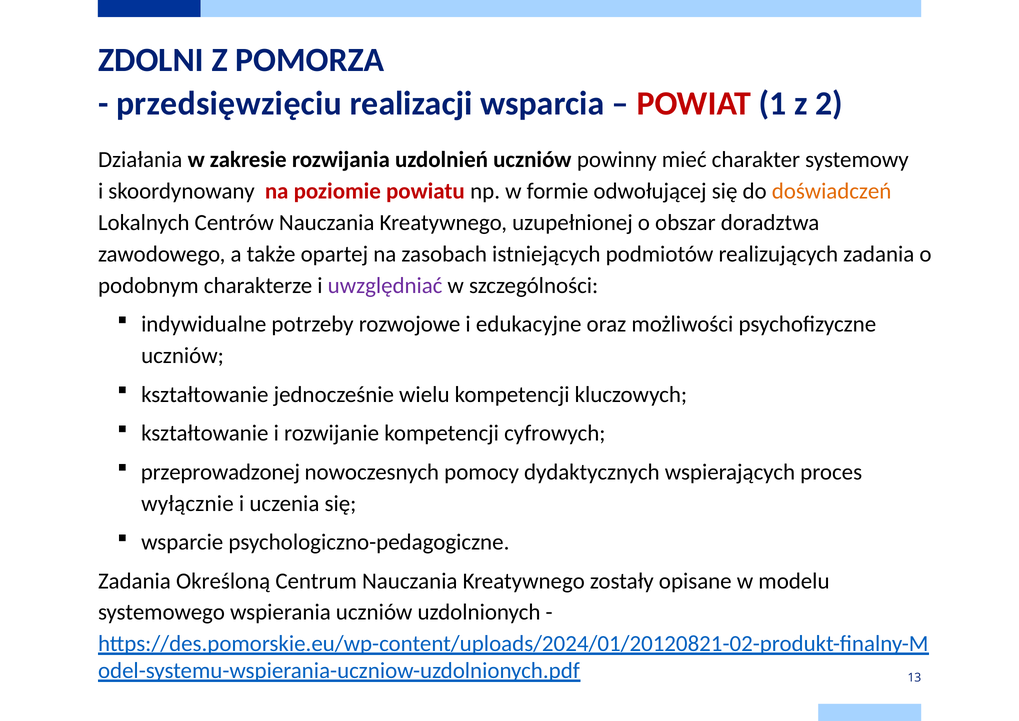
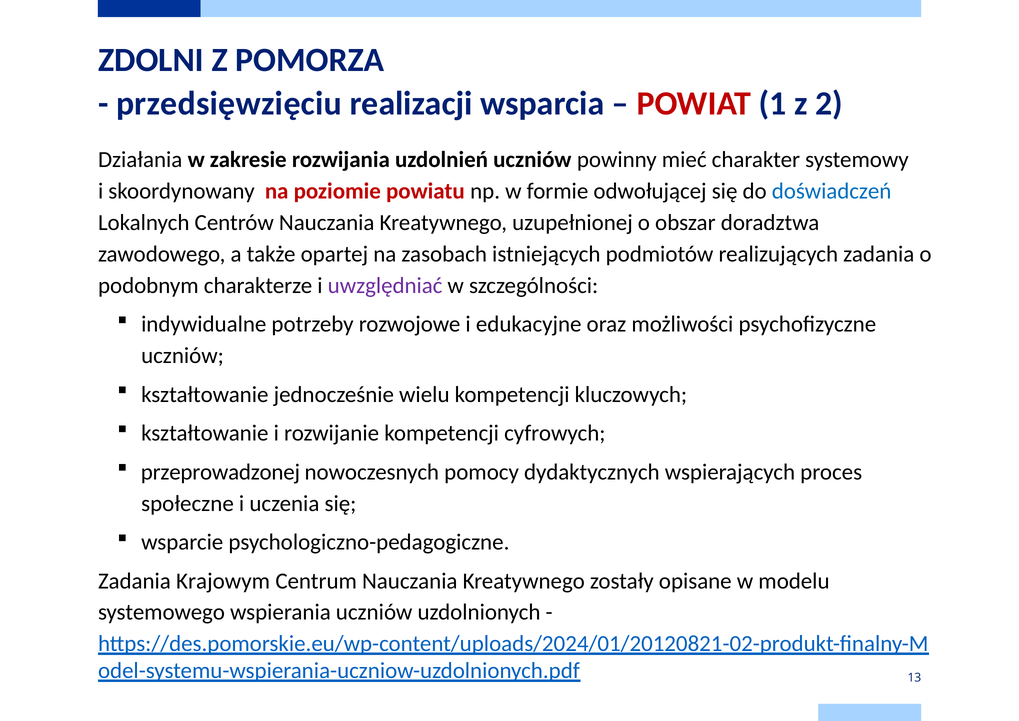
doświadczeń colour: orange -> blue (832, 191)
wyłącznie: wyłącznie -> społeczne (188, 503)
Określoną: Określoną -> Krajowym (223, 581)
